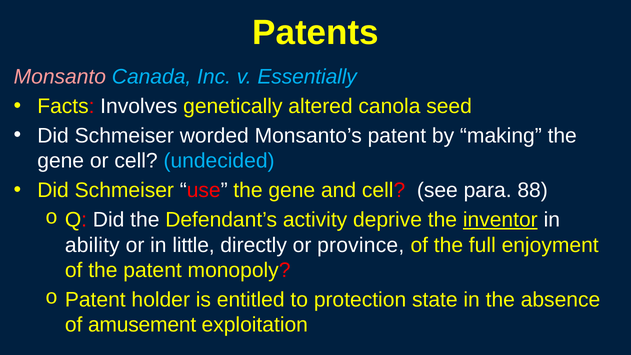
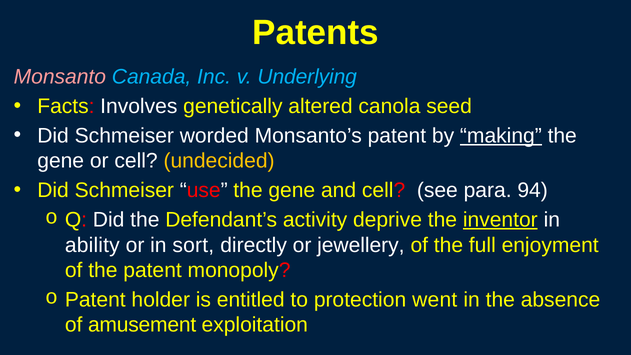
Essentially: Essentially -> Underlying (307, 77)
making underline: none -> present (501, 136)
undecided colour: light blue -> yellow (219, 161)
88: 88 -> 94 (533, 190)
little: little -> sort (193, 245)
province: province -> jewellery (361, 245)
state: state -> went (435, 300)
